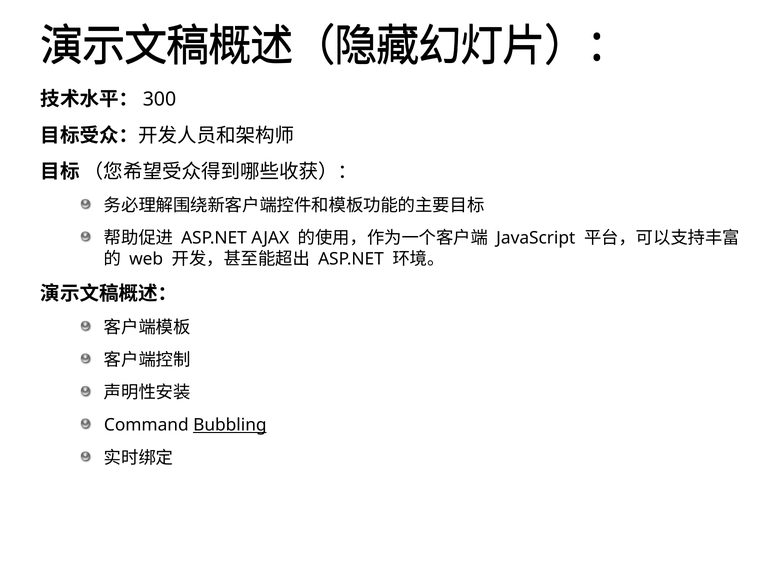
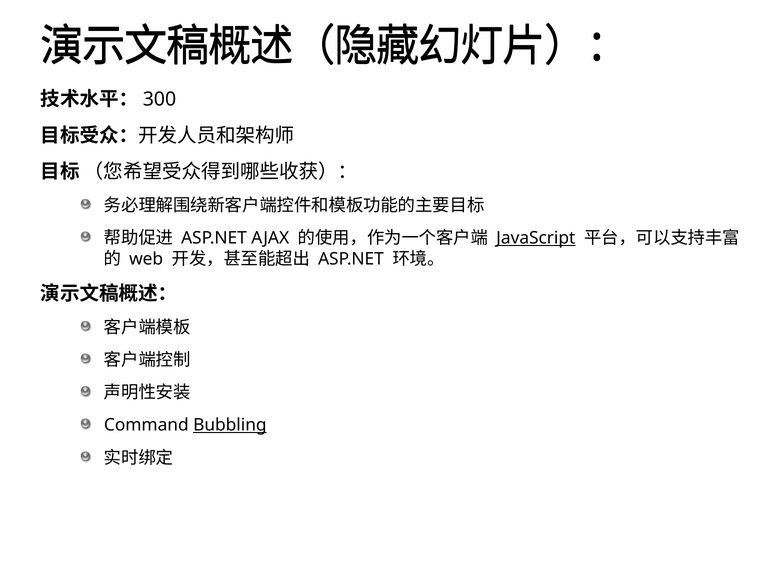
JavaScript underline: none -> present (536, 238)
